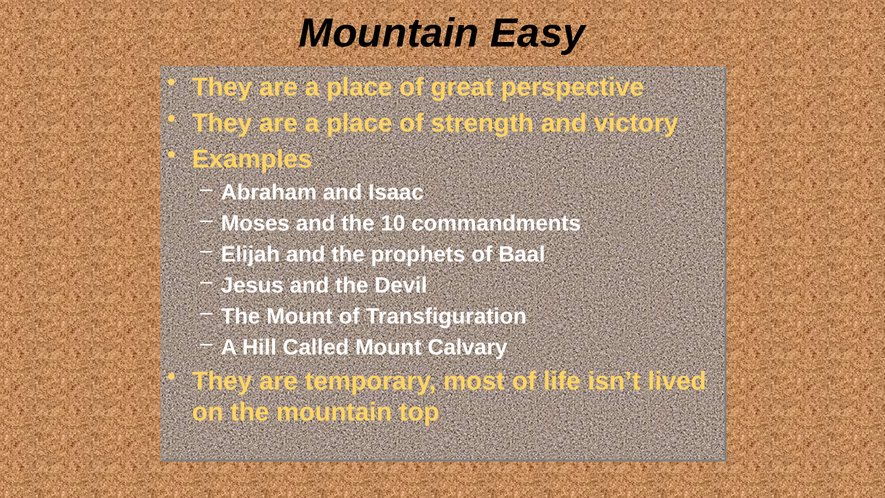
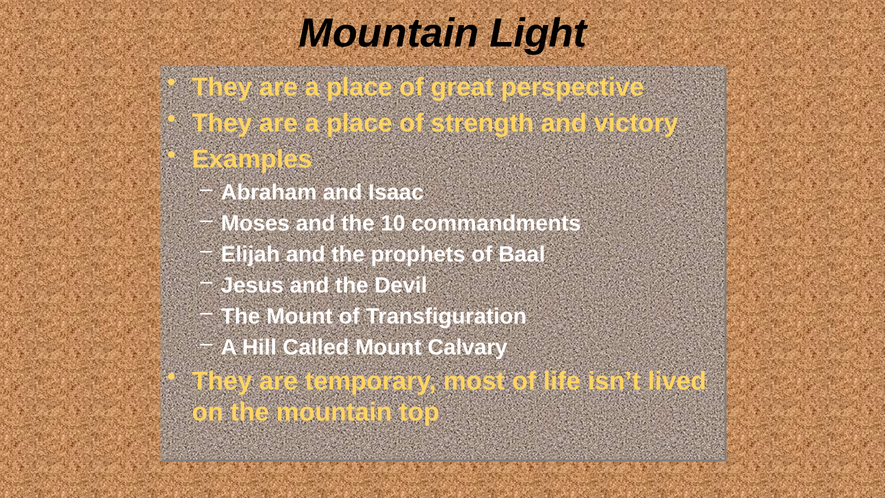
Easy: Easy -> Light (538, 33)
